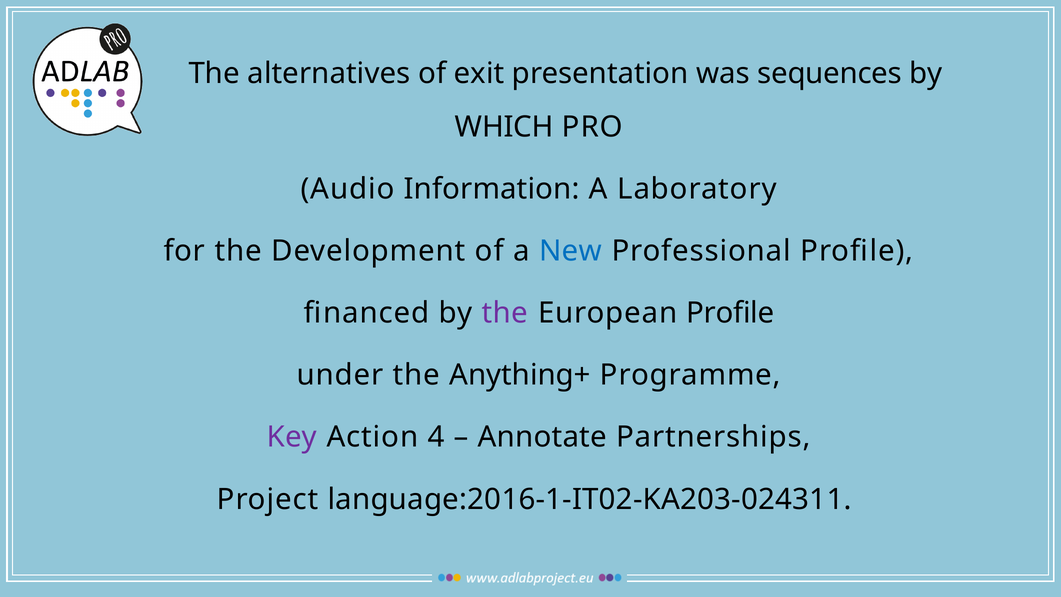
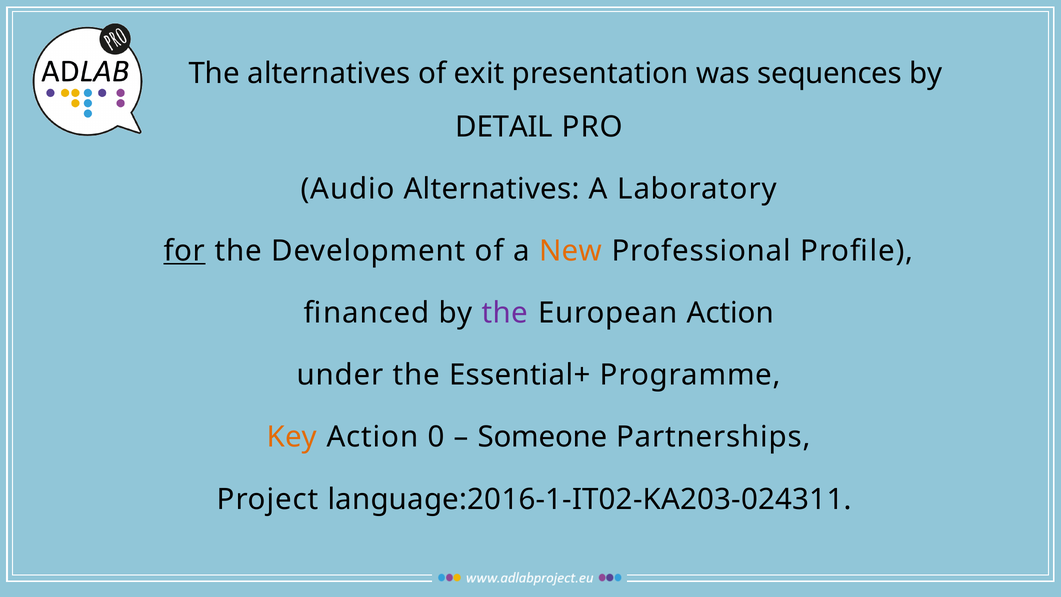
WHICH: WHICH -> DETAIL (504, 127)
Audio Information: Information -> Alternatives (492, 189)
for underline: none -> present (184, 251)
New colour: blue -> orange (570, 251)
European Profile: Profile -> Action (730, 313)
Anything+: Anything+ -> Essential+ (520, 375)
Key colour: purple -> orange (292, 437)
4: 4 -> 0 (436, 437)
Annotate: Annotate -> Someone (543, 437)
